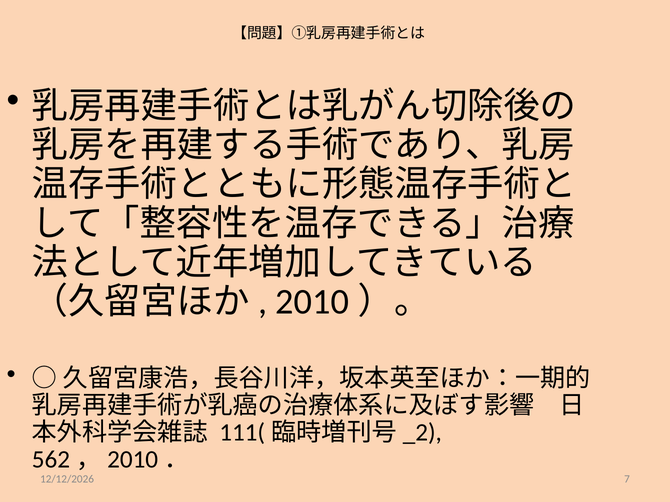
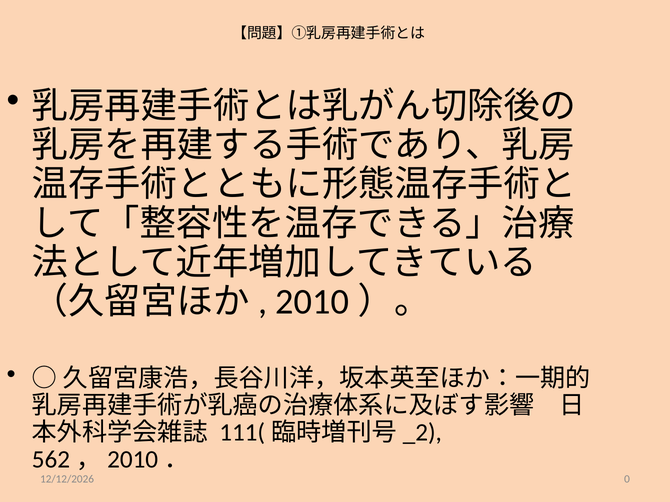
7: 7 -> 0 (627, 480)
